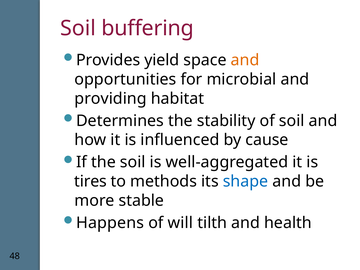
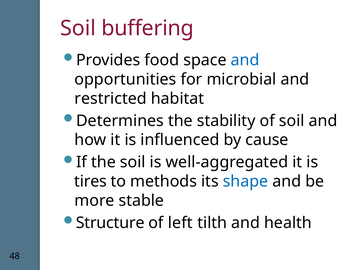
yield: yield -> food (162, 60)
and colour: orange -> blue (245, 60)
providing: providing -> restricted (111, 98)
Happens: Happens -> Structure (110, 223)
will: will -> left (180, 223)
